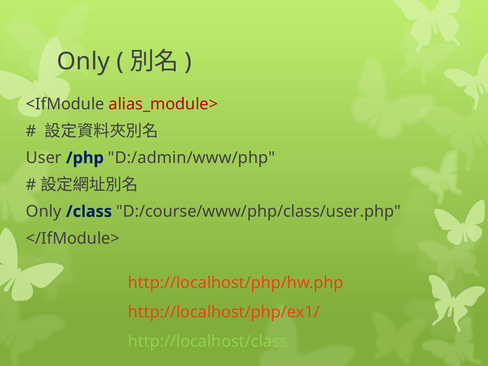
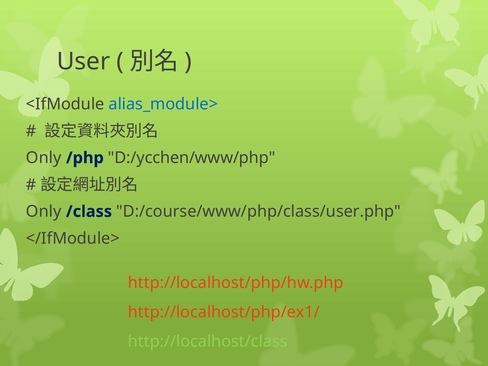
Only: Only -> User (83, 61)
alias_module> colour: red -> blue (163, 104)
User: User -> Only (44, 158)
D:/admin/www/php: D:/admin/www/php -> D:/ycchen/www/php (192, 158)
